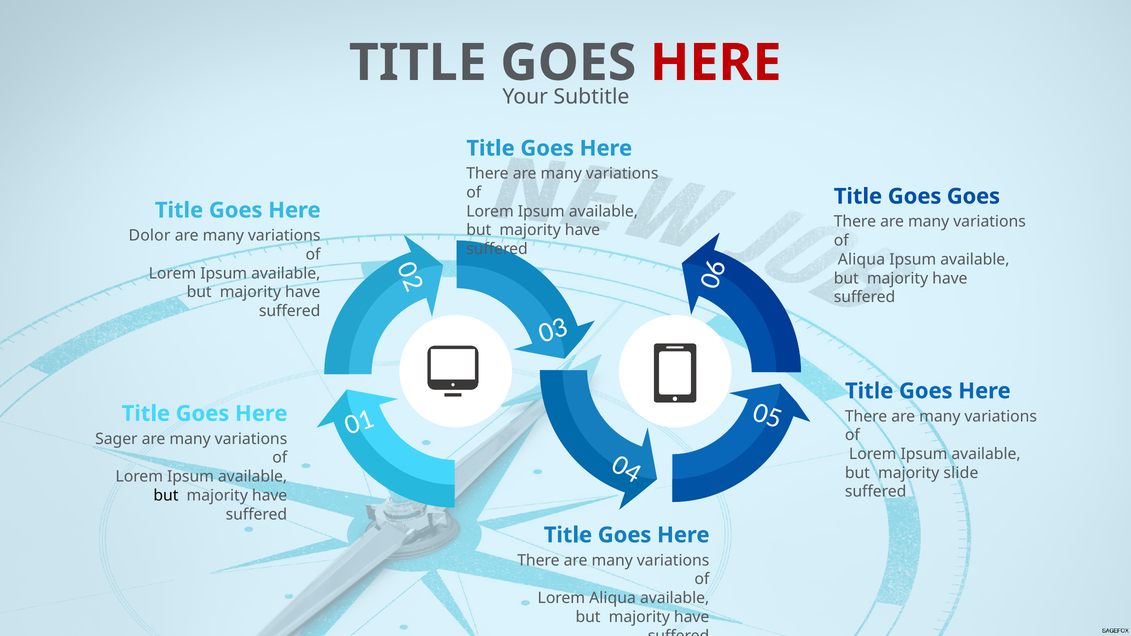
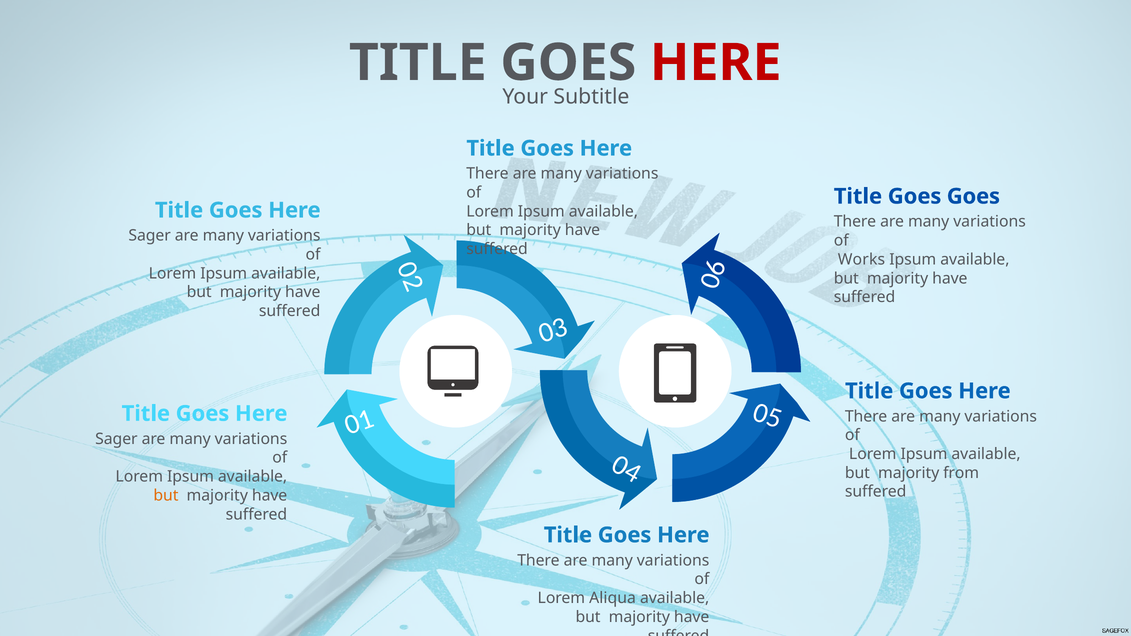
Dolor: Dolor -> Sager (150, 236)
Aliqua: Aliqua -> Works (861, 260)
slide: slide -> from (961, 473)
but colour: black -> orange (166, 496)
